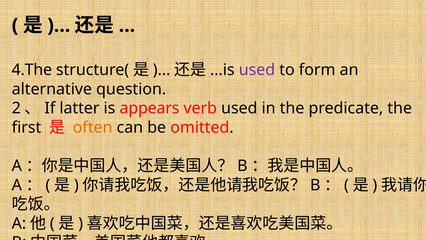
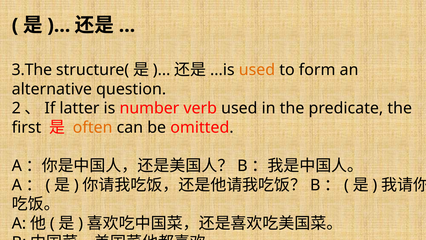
4.The: 4.The -> 3.The (32, 70)
used colour: purple -> orange (257, 70)
appears: appears -> number (149, 108)
